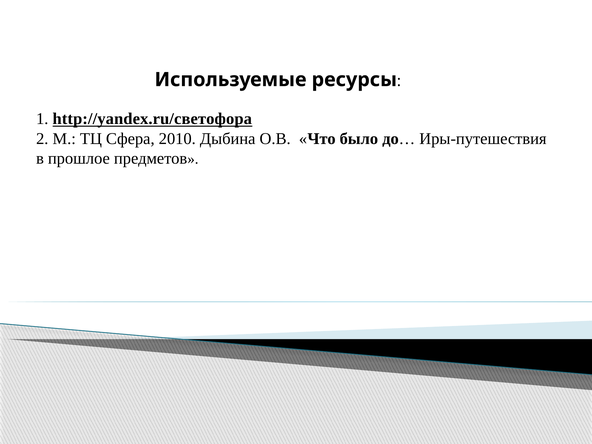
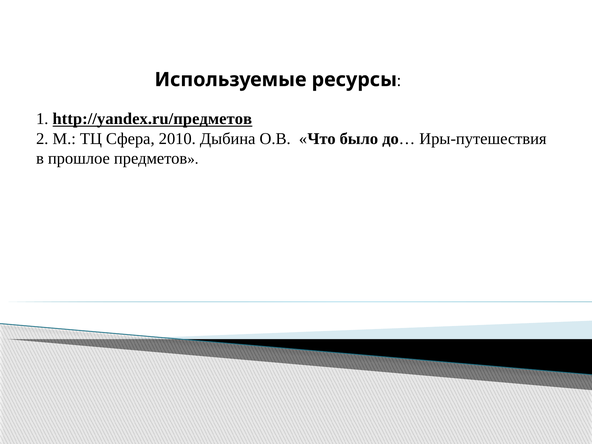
http://yandex.ru/светофора: http://yandex.ru/светофора -> http://yandex.ru/предметов (152, 119)
